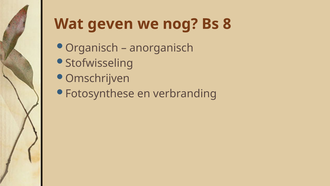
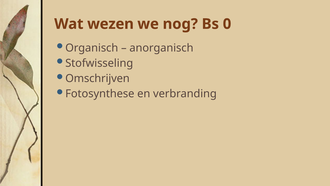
geven: geven -> wezen (111, 24)
8: 8 -> 0 (227, 24)
